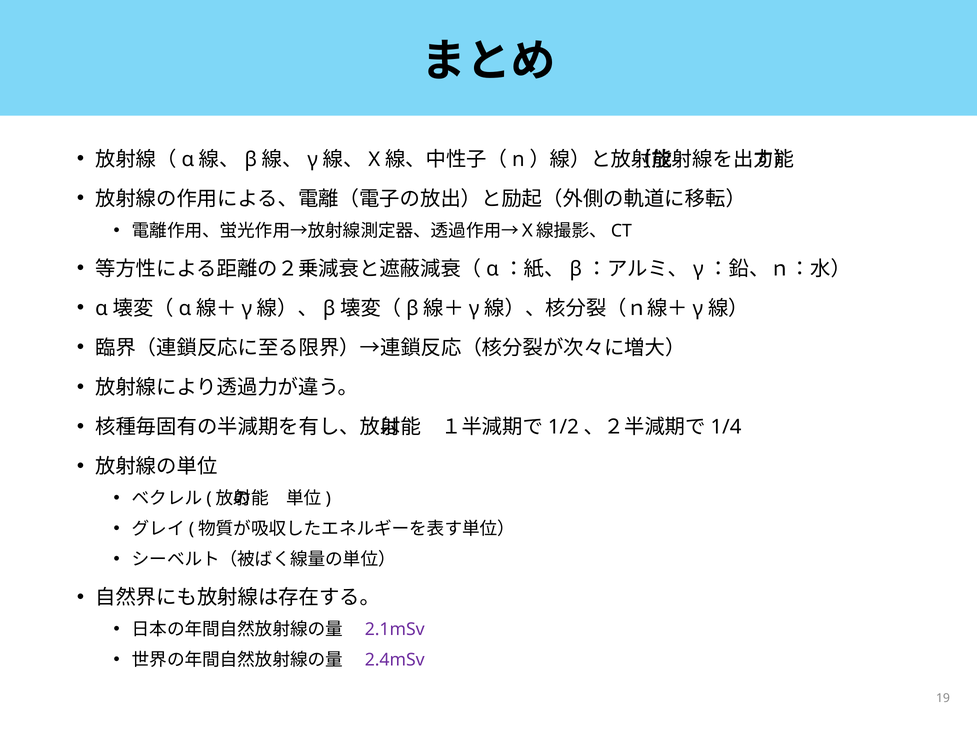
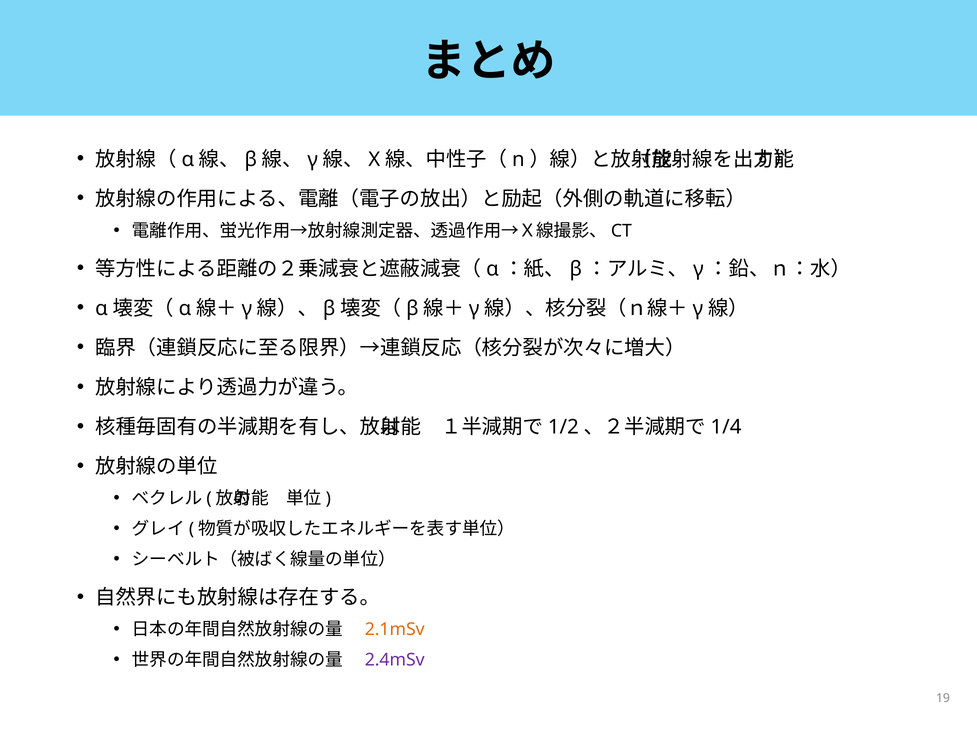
2.1mSv colour: purple -> orange (395, 629)
